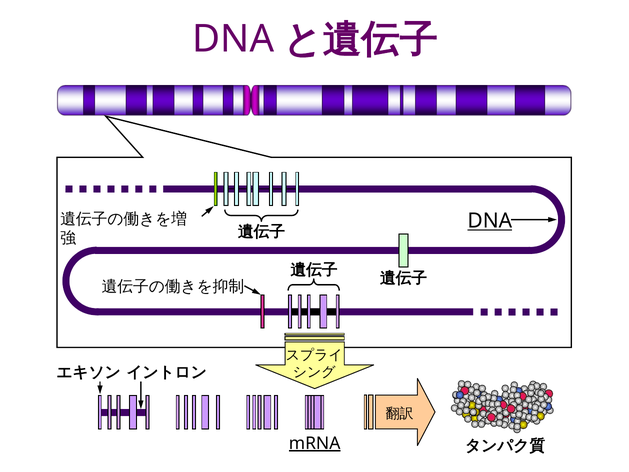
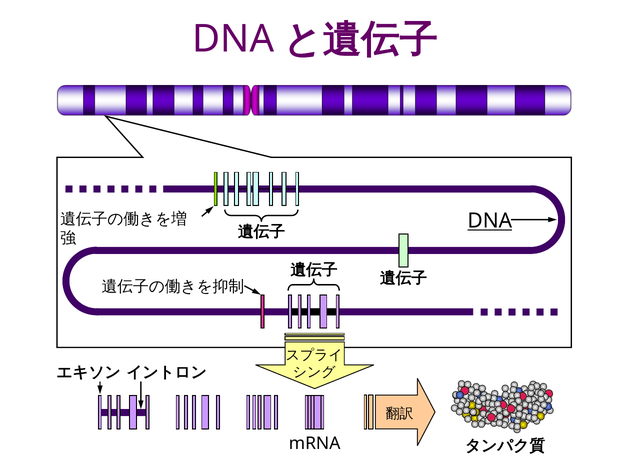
mRNA underline: present -> none (315, 443)
